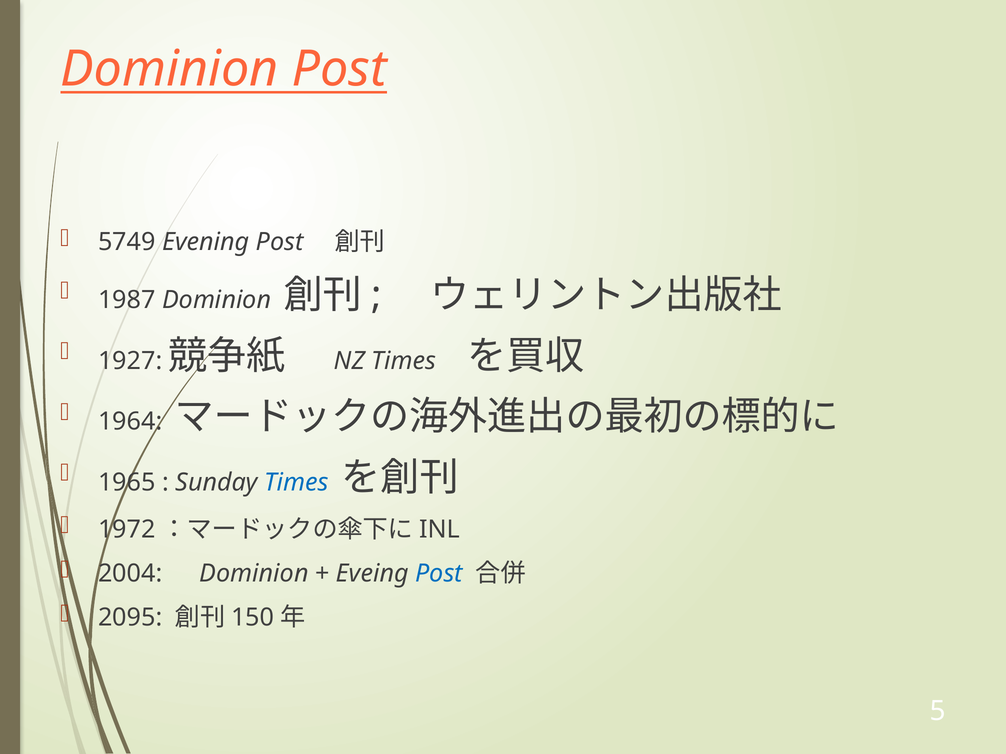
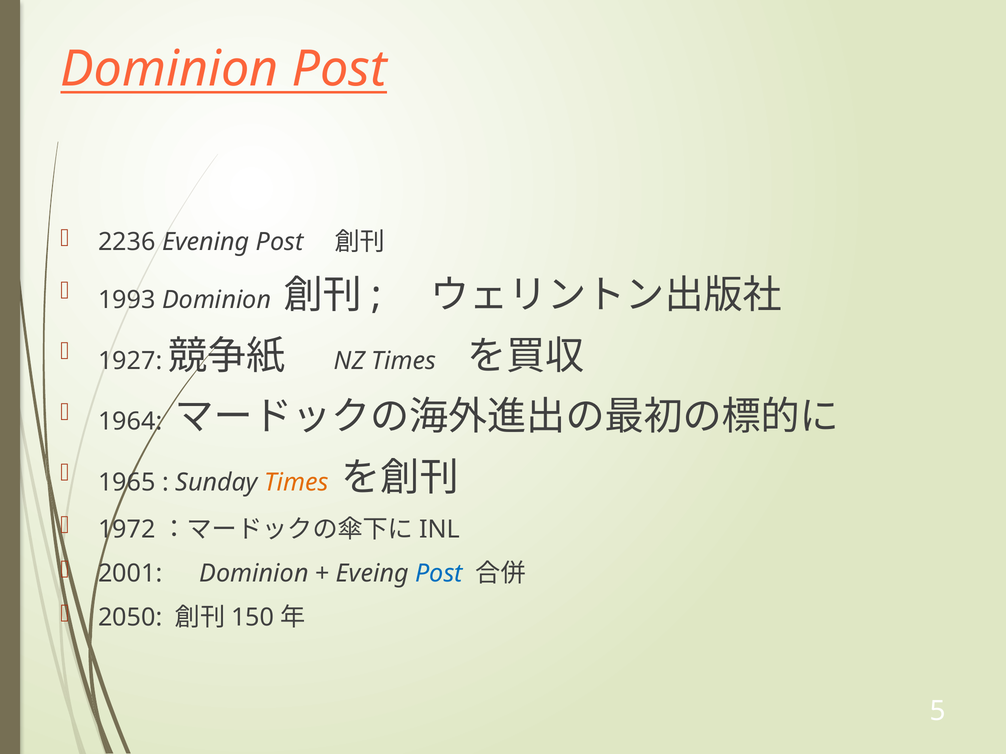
5749: 5749 -> 2236 (127, 242)
1987: 1987 -> 1993 (127, 300)
Times colour: blue -> orange (296, 483)
2004: 2004 -> 2001 (130, 574)
2095: 2095 -> 2050 (130, 618)
